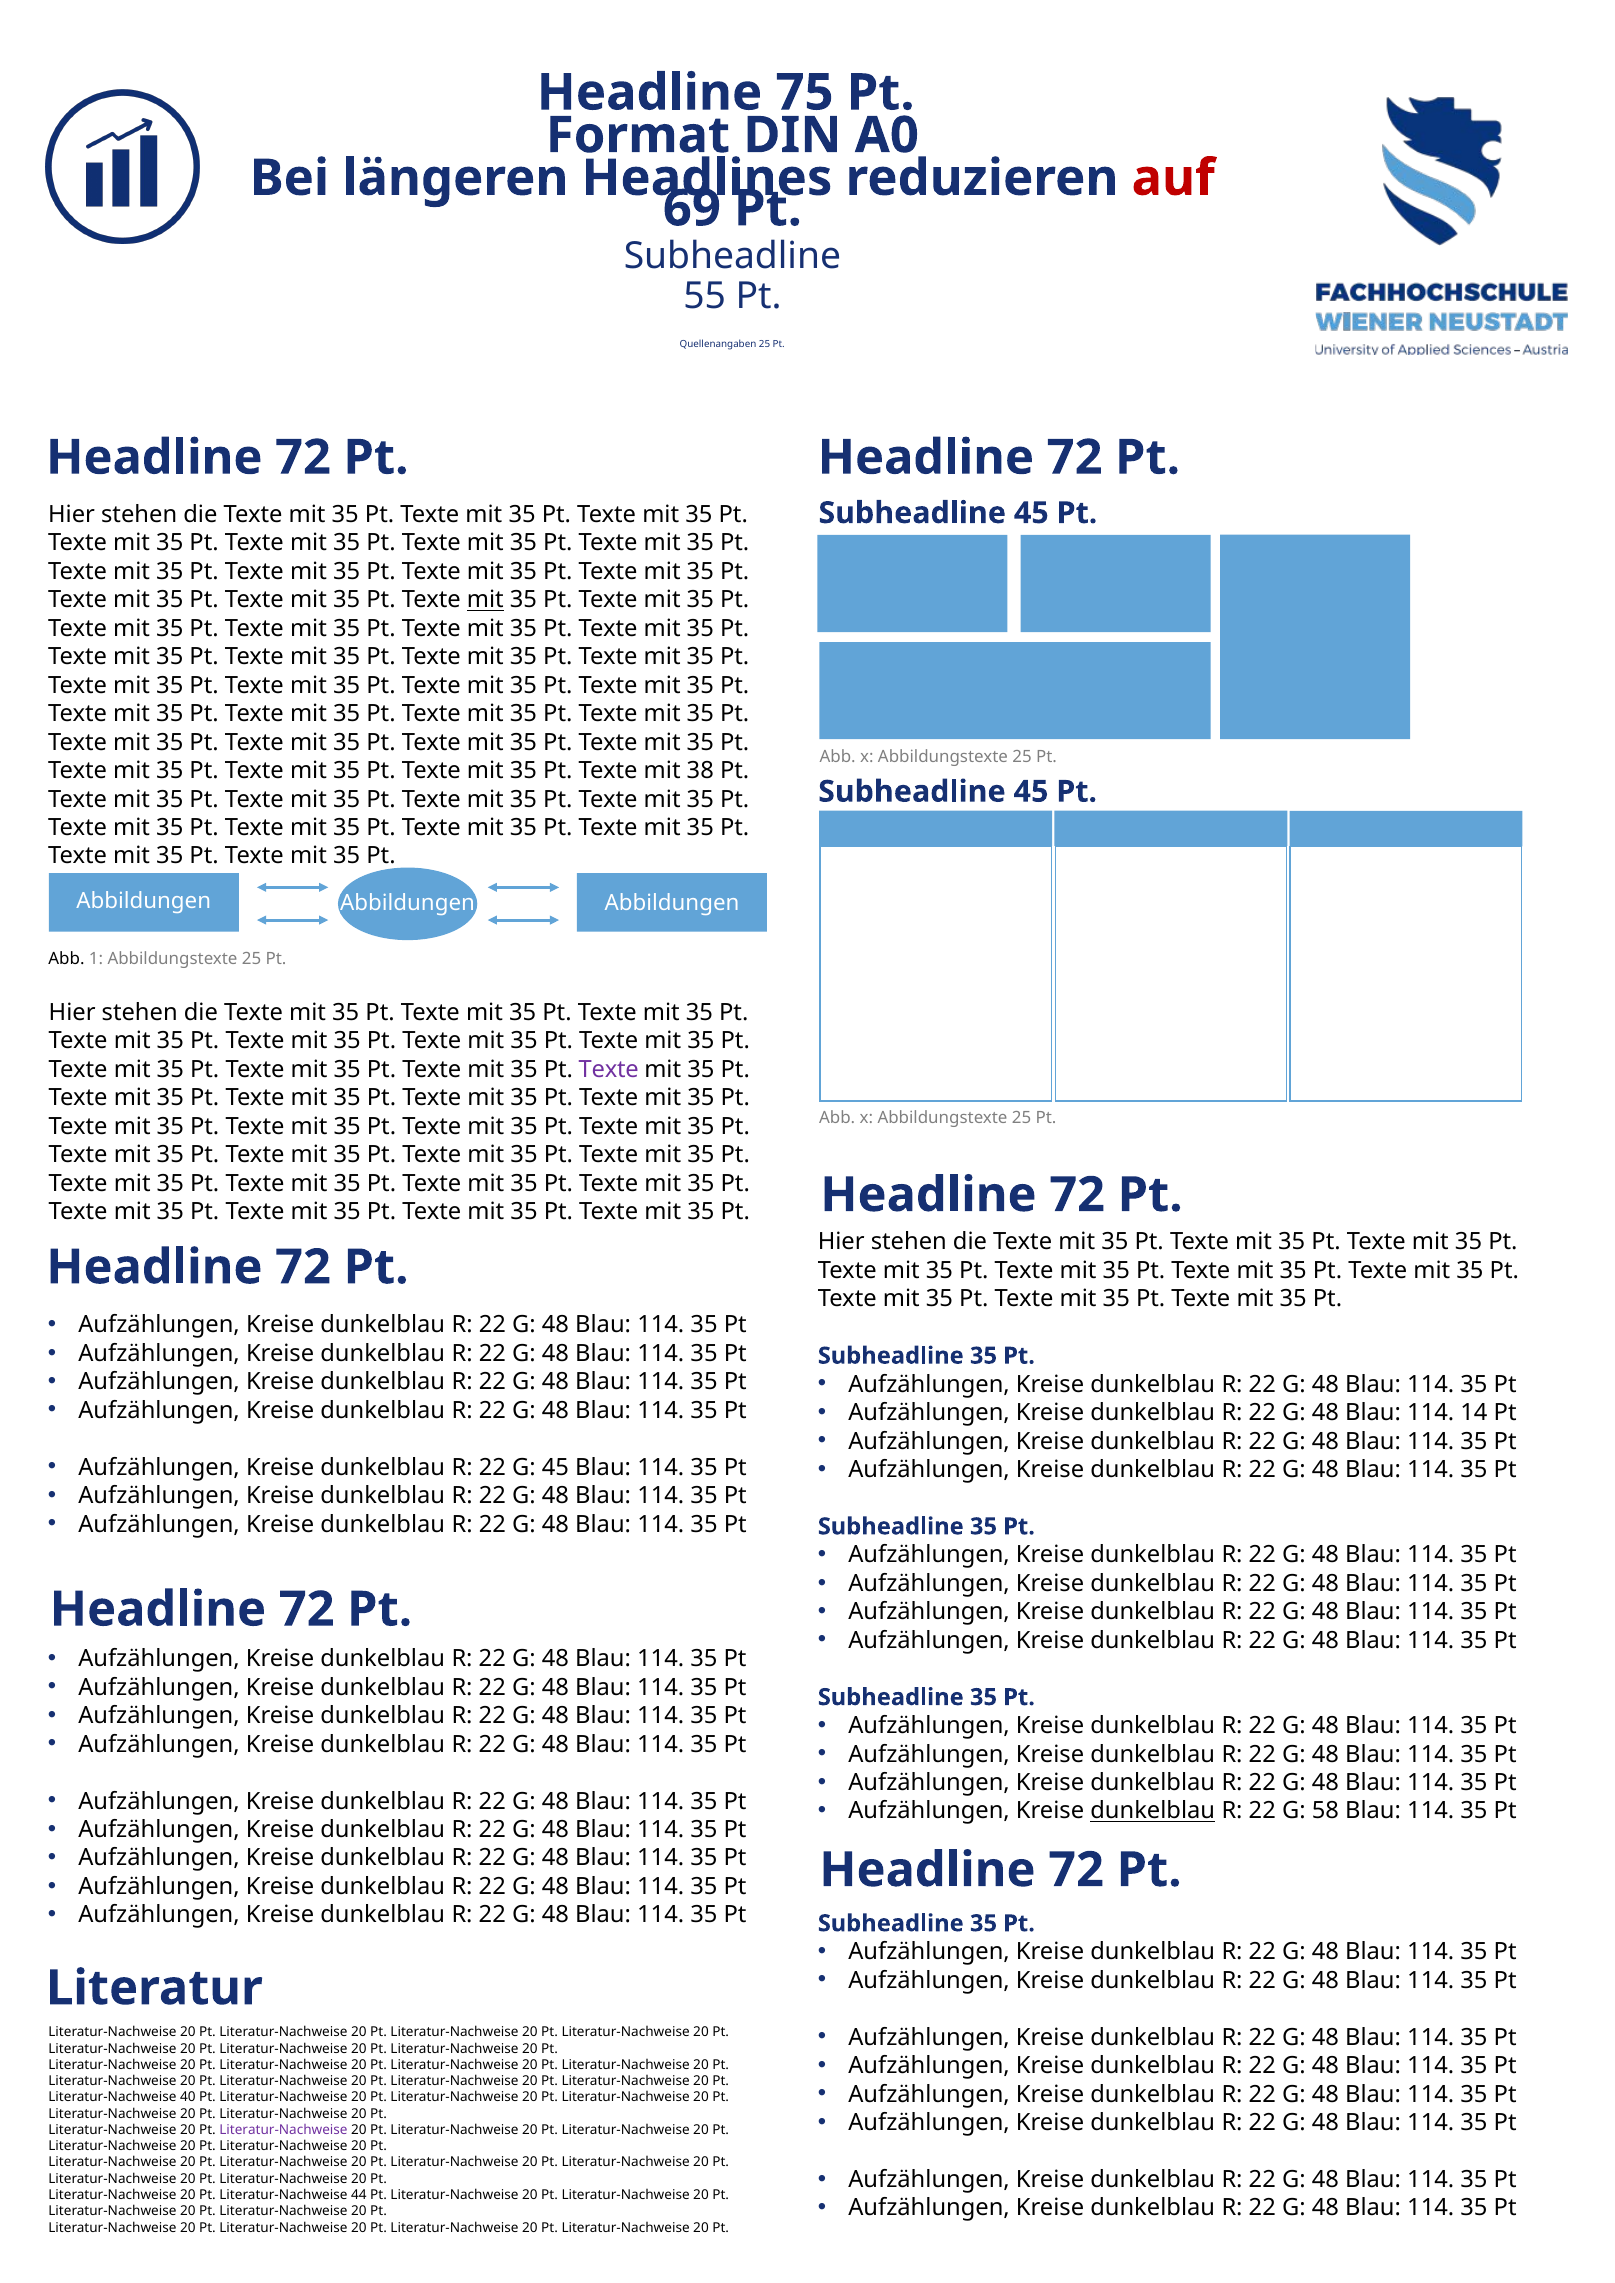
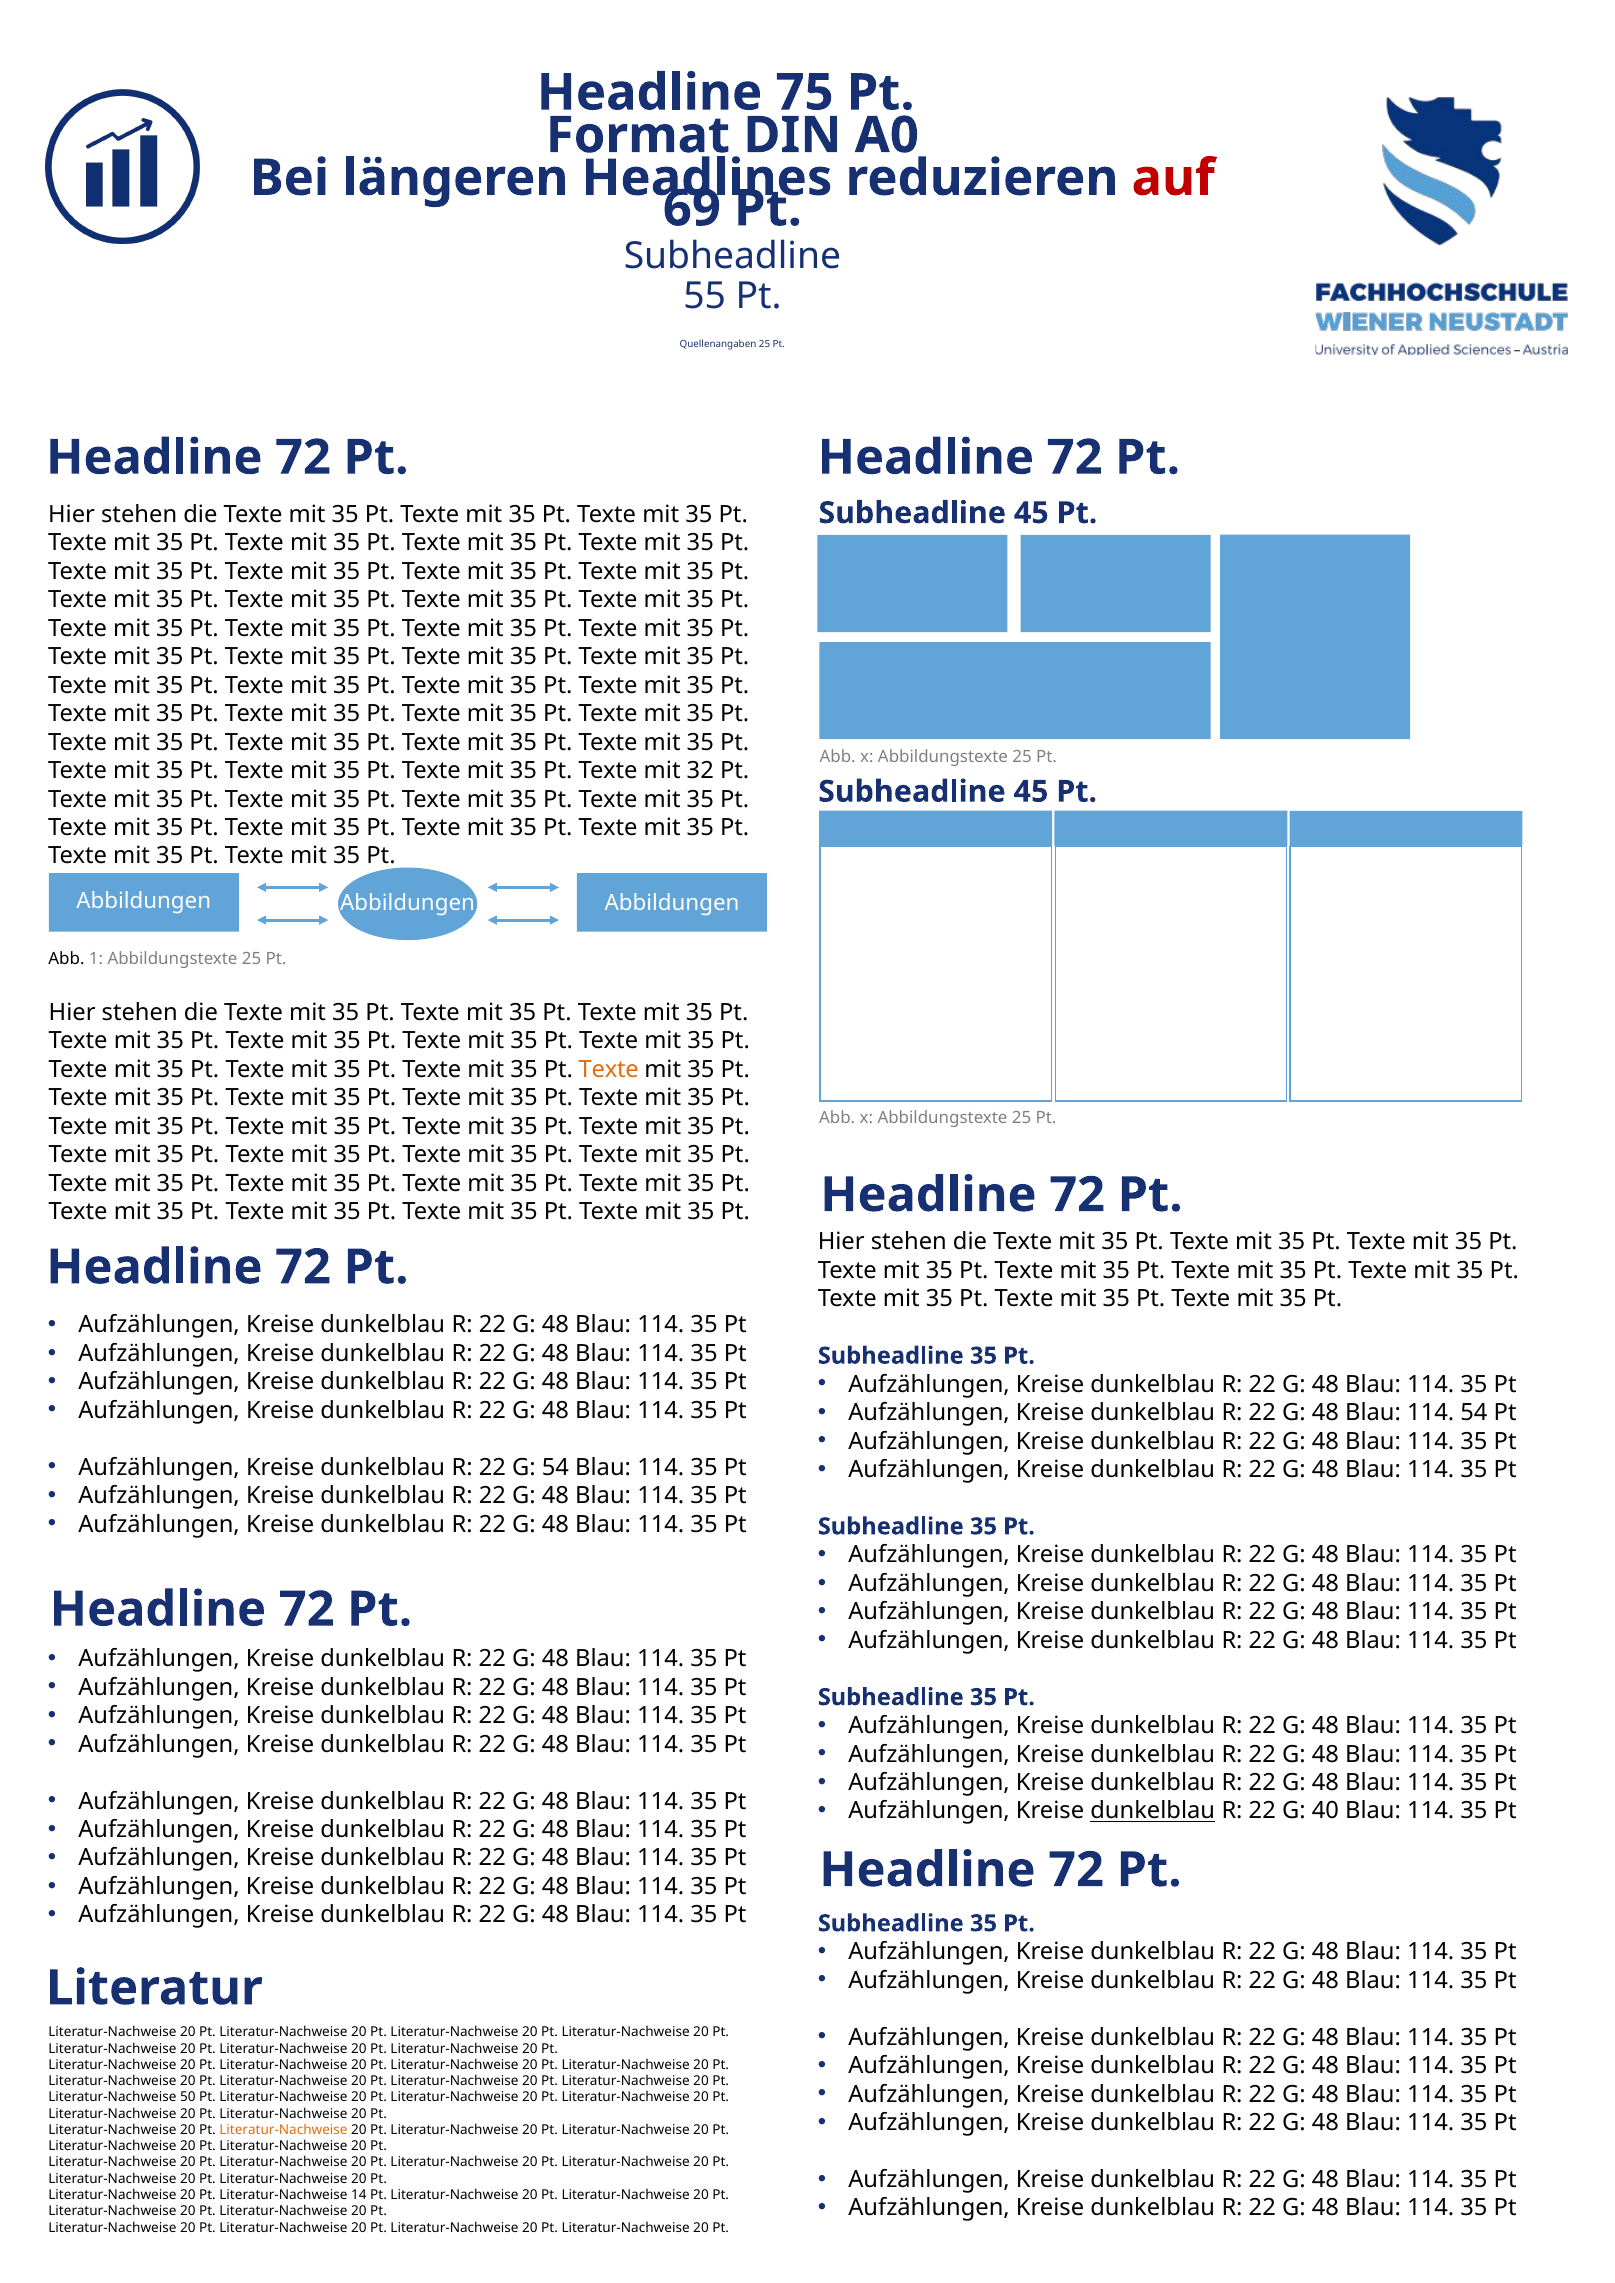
mit underline: present -> none (485, 600)
38: 38 -> 32 (700, 771)
Texte colour: purple -> orange (609, 1070)
114 14: 14 -> 54 (1474, 1413)
G 45: 45 -> 54 (555, 1468)
58: 58 -> 40 (1325, 1811)
40: 40 -> 50 (188, 2098)
Literatur-Nachweise colour: purple -> orange (283, 2130)
44: 44 -> 14 (359, 2195)
